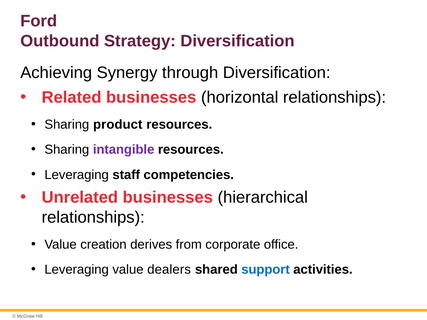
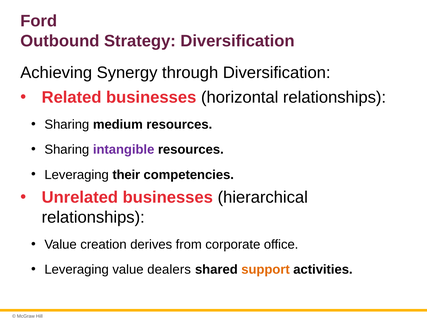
product: product -> medium (118, 125)
staff: staff -> their (126, 175)
support colour: blue -> orange (266, 270)
